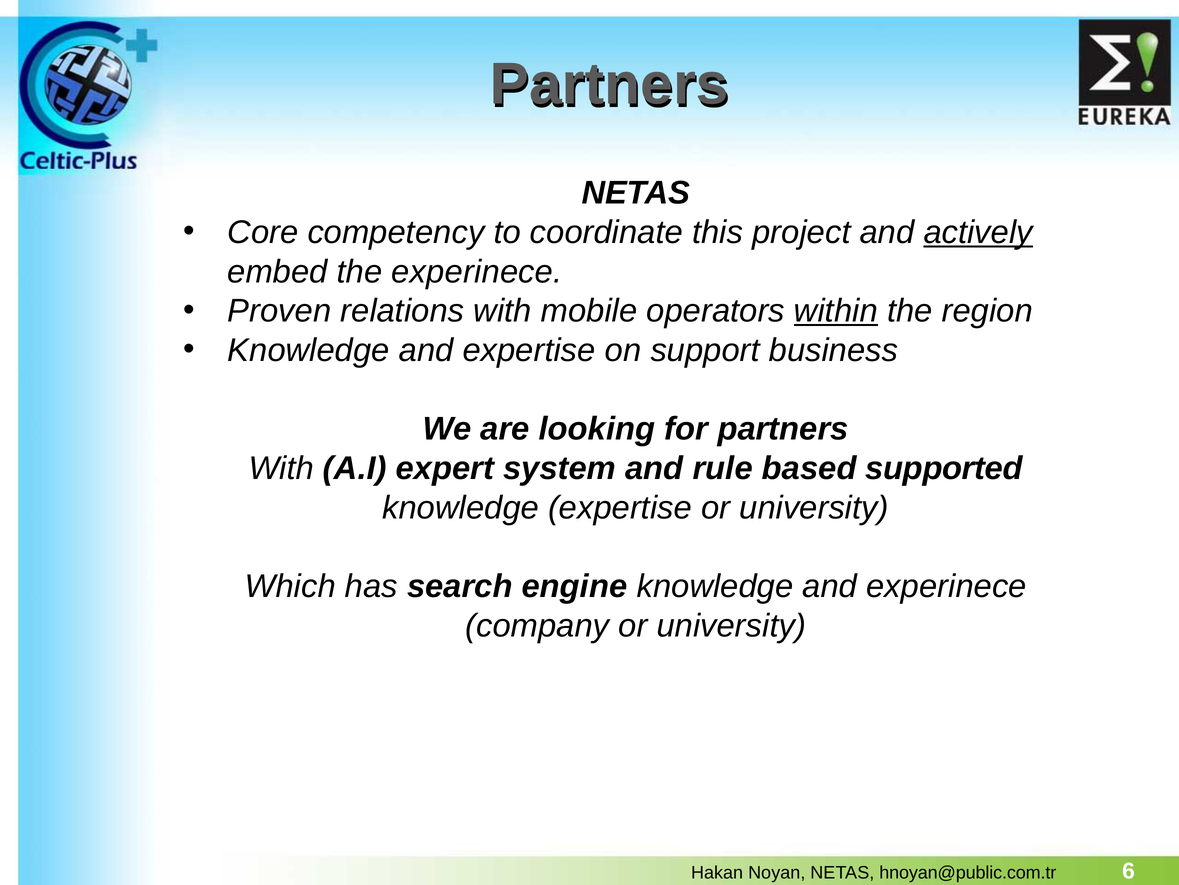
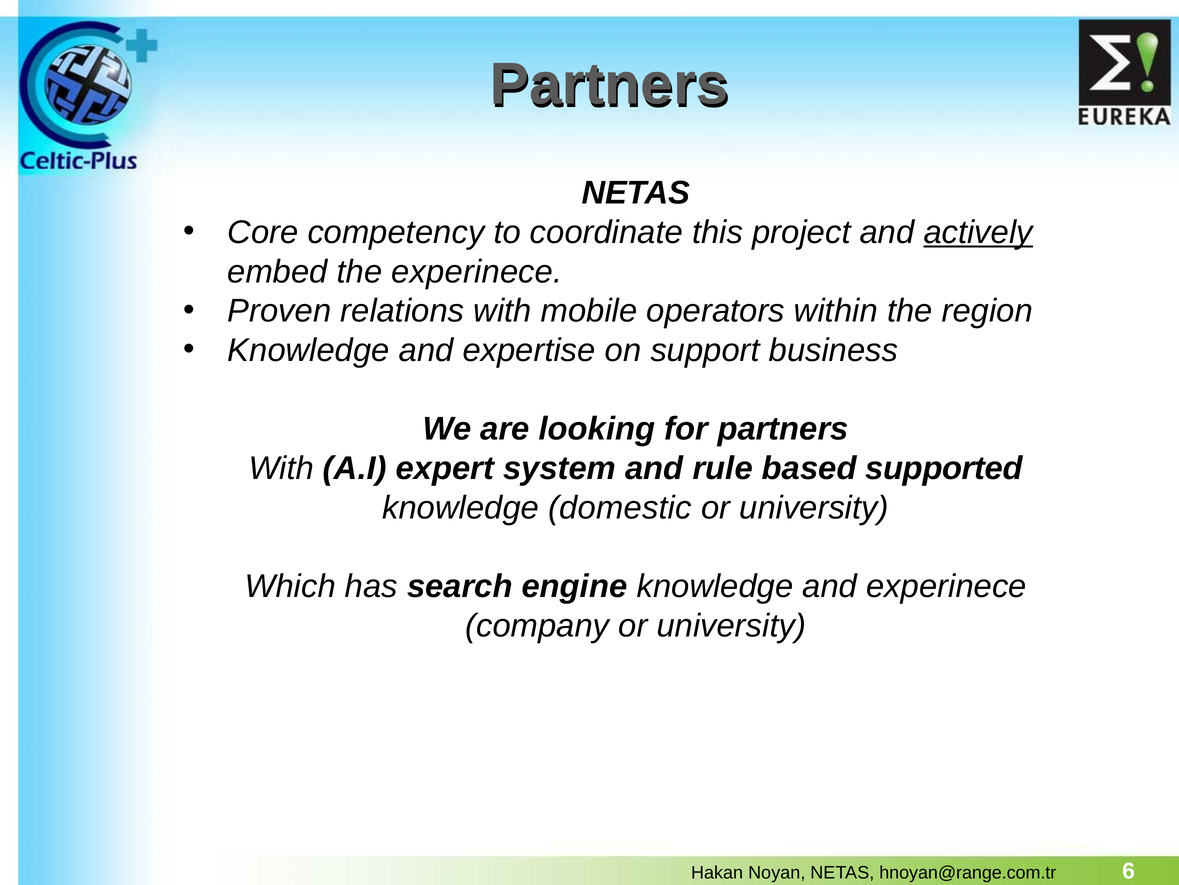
within underline: present -> none (836, 311)
knowledge expertise: expertise -> domestic (620, 507)
hnoyan@public.com.tr: hnoyan@public.com.tr -> hnoyan@range.com.tr (968, 872)
